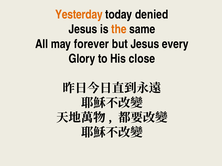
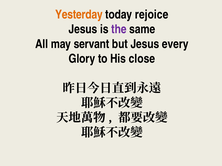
denied: denied -> rejoice (152, 15)
the colour: orange -> purple (119, 29)
forever: forever -> servant (91, 44)
